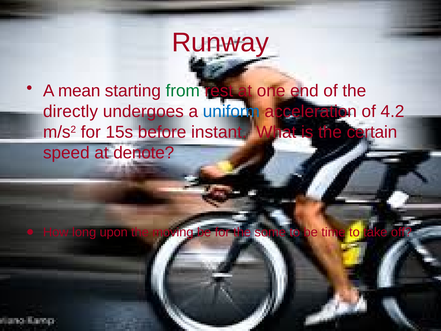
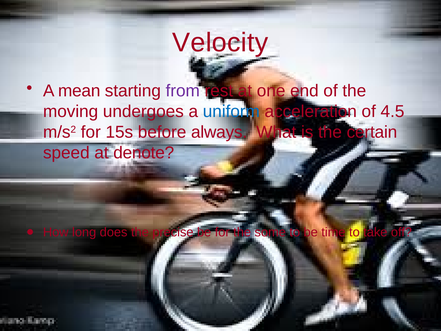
Runway: Runway -> Velocity (220, 43)
from colour: green -> purple (183, 91)
directly: directly -> moving (71, 111)
4.2: 4.2 -> 4.5 (392, 111)
instant: instant -> always (219, 132)
upon: upon -> does (114, 232)
moving: moving -> precise (173, 232)
